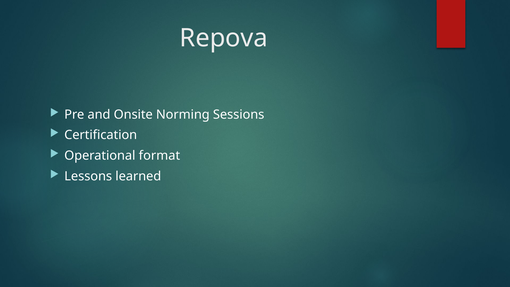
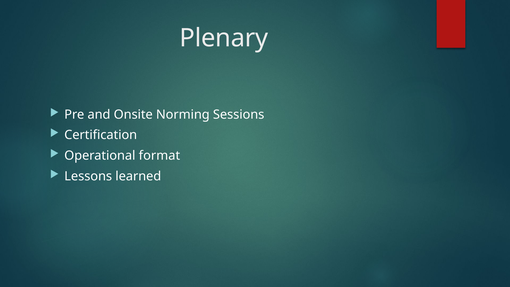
Repova: Repova -> Plenary (224, 38)
